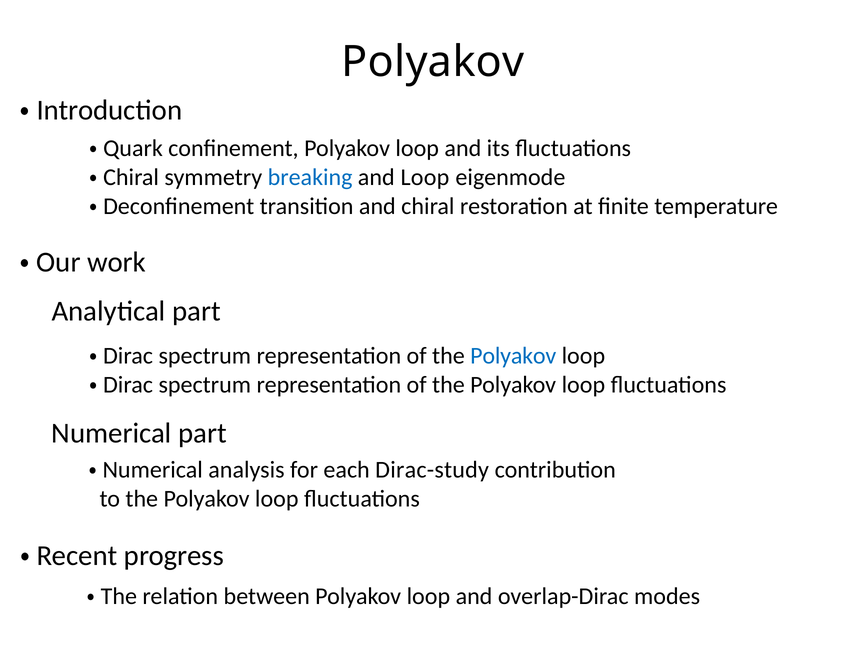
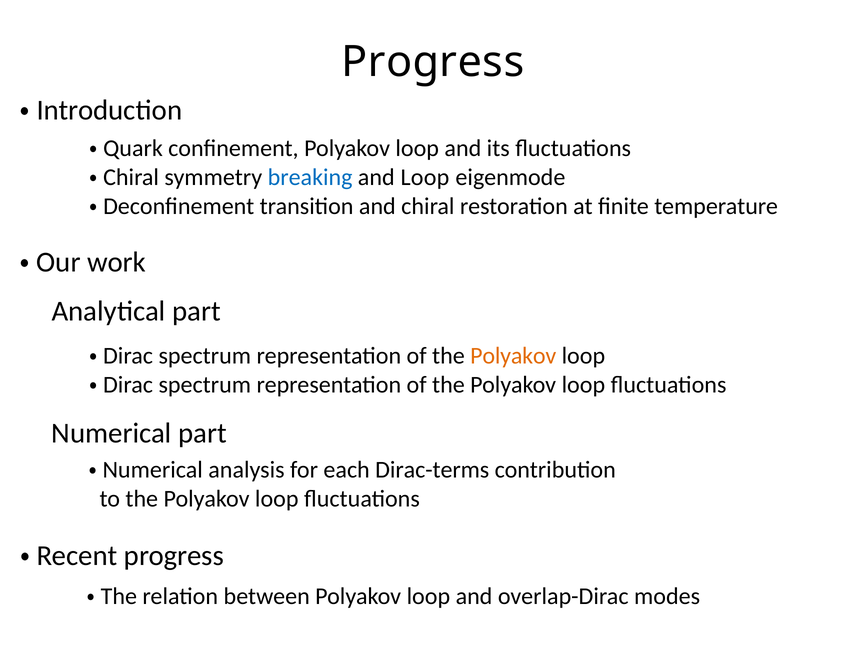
Polyakov: Polyakov -> Progress (433, 62)
Polyakov colour: blue -> orange (513, 356)
Dirac-study: Dirac-study -> Dirac-terms (432, 470)
